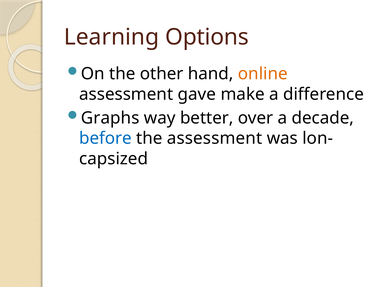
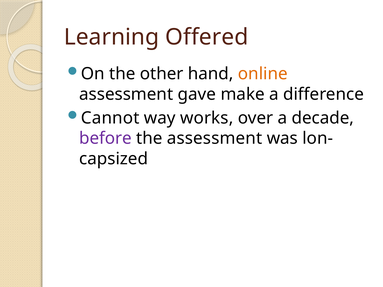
Options: Options -> Offered (207, 37)
Graphs: Graphs -> Cannot (110, 118)
better: better -> works (207, 118)
before colour: blue -> purple (106, 138)
